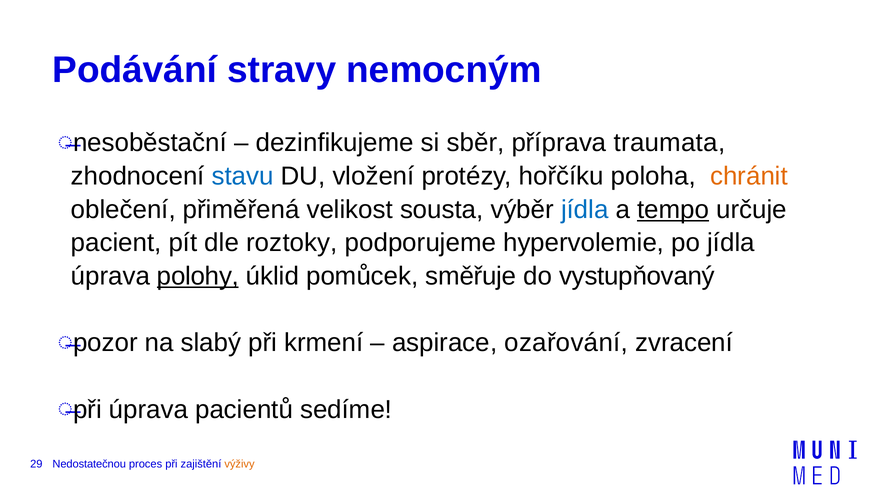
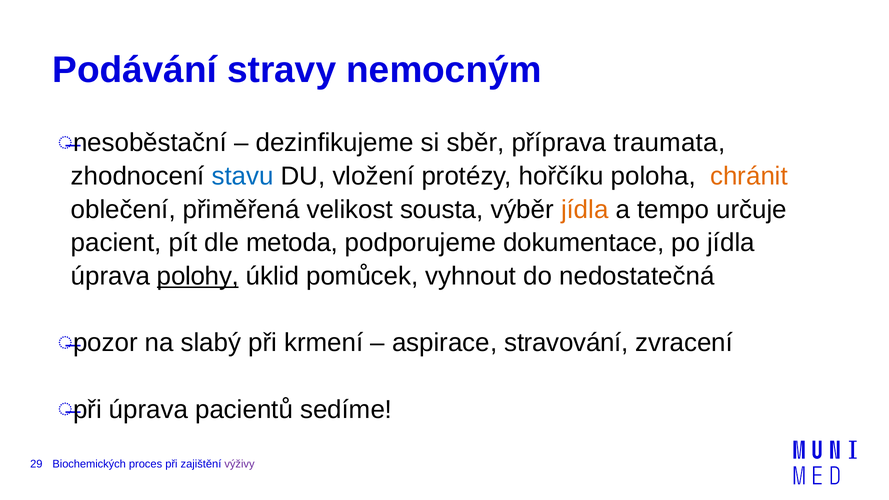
jídla colour: blue -> orange (585, 210)
tempo underline: present -> none (673, 210)
roztoky: roztoky -> metoda (292, 243)
hypervolemie: hypervolemie -> dokumentace (584, 243)
směřuje: směřuje -> vyhnout (471, 276)
vystupňovaný: vystupňovaný -> nedostatečná (637, 276)
ozařování: ozařování -> stravování (566, 343)
Nedostatečnou: Nedostatečnou -> Biochemických (89, 464)
výživy colour: orange -> purple (239, 464)
